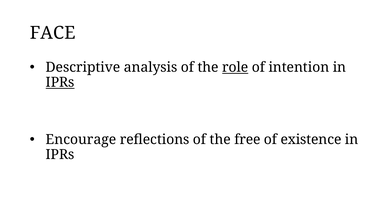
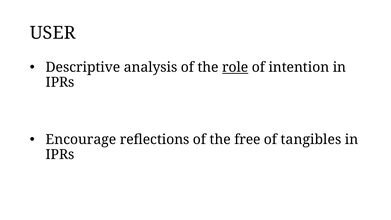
FACE: FACE -> USER (53, 33)
IPRs underline: present -> none (60, 82)
existence: existence -> tangibles (311, 139)
